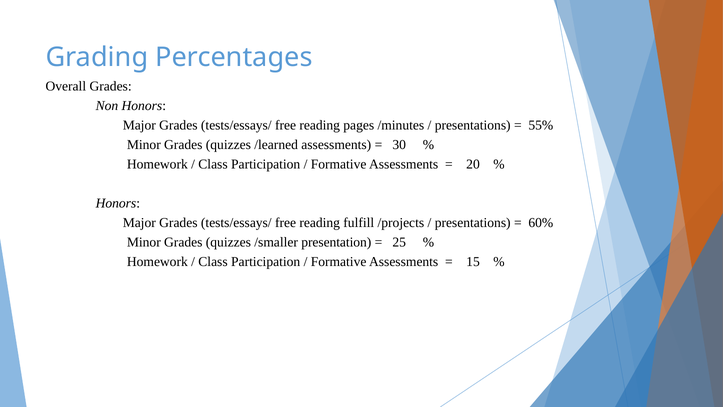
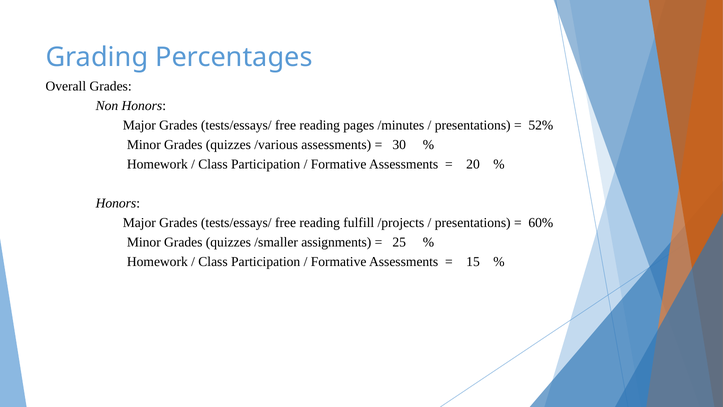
55%: 55% -> 52% (541, 125)
/learned: /learned -> /various (276, 145)
presentation: presentation -> assignments (336, 242)
